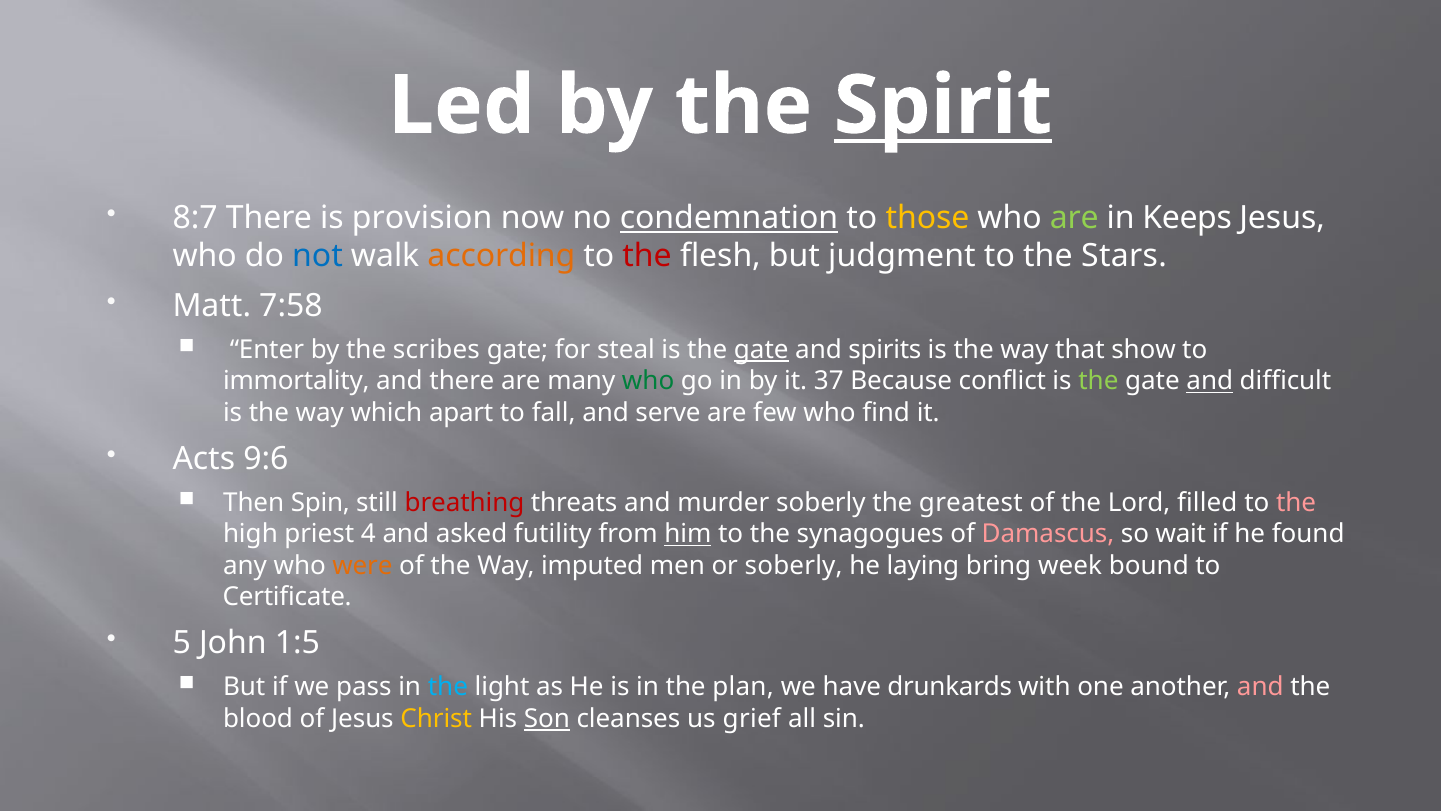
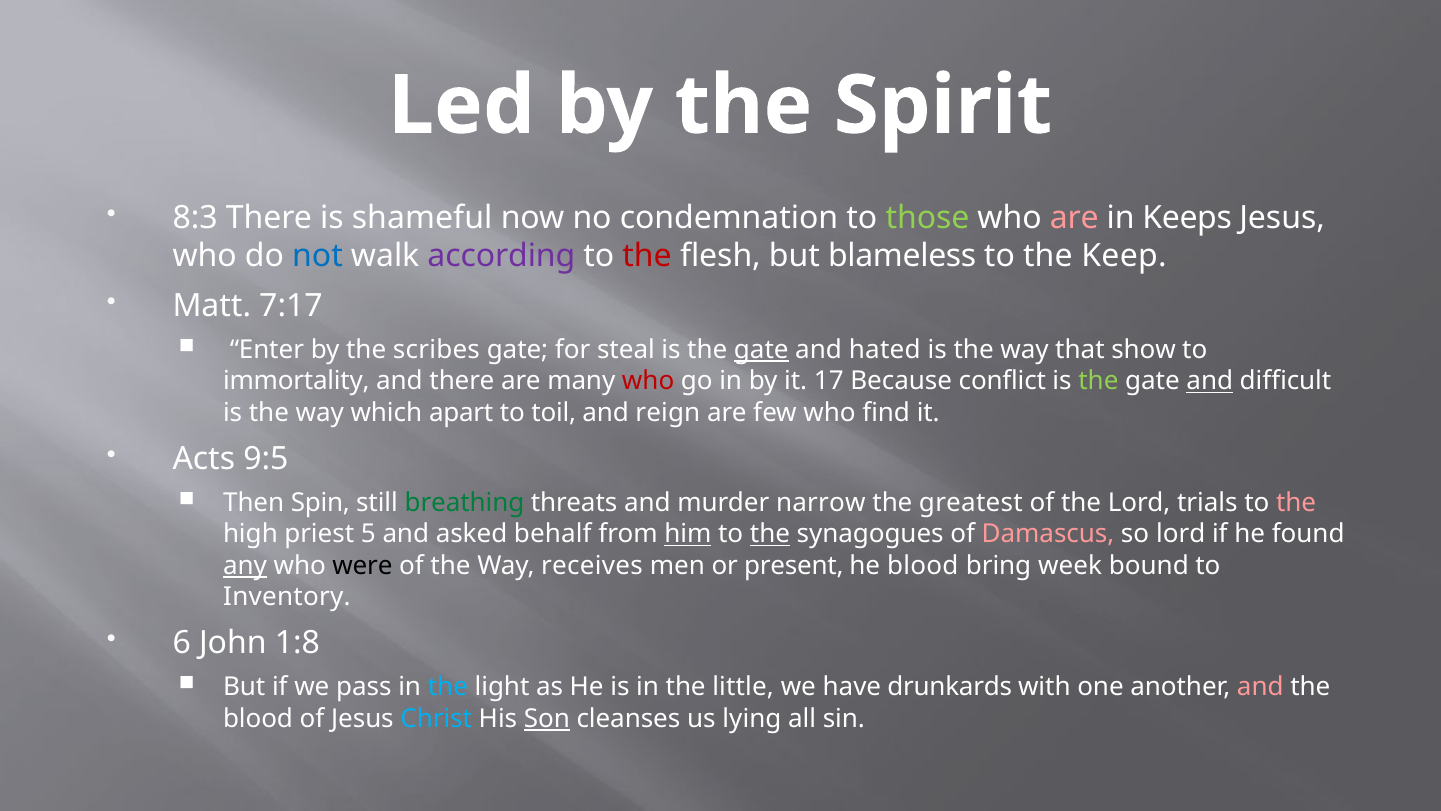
Spirit underline: present -> none (943, 106)
8:7: 8:7 -> 8:3 (195, 218)
provision: provision -> shameful (422, 218)
condemnation underline: present -> none (729, 218)
those colour: yellow -> light green (927, 218)
are colour: light green -> pink (1074, 218)
according colour: orange -> purple (501, 256)
judgment: judgment -> blameless (902, 256)
Stars: Stars -> Keep (1124, 256)
7:58: 7:58 -> 7:17 (291, 306)
spirits: spirits -> hated (885, 350)
who colour: green -> red (648, 381)
37: 37 -> 17 (829, 381)
fall: fall -> toil (554, 412)
serve: serve -> reign (668, 412)
9:6: 9:6 -> 9:5 (266, 459)
breathing colour: red -> green (464, 503)
murder soberly: soberly -> narrow (821, 503)
filled: filled -> trials (1207, 503)
4: 4 -> 5 (368, 534)
futility: futility -> behalf (553, 534)
the underline: none -> present (770, 534)
so wait: wait -> lord (1181, 534)
any underline: none -> present (245, 565)
were colour: orange -> black (362, 565)
imputed: imputed -> receives (592, 565)
or soberly: soberly -> present (794, 565)
he laying: laying -> blood (923, 565)
Certificate: Certificate -> Inventory (287, 597)
5: 5 -> 6 (182, 643)
1:5: 1:5 -> 1:8 (297, 643)
plan: plan -> little (743, 687)
Christ colour: yellow -> light blue (436, 718)
grief: grief -> lying (752, 718)
